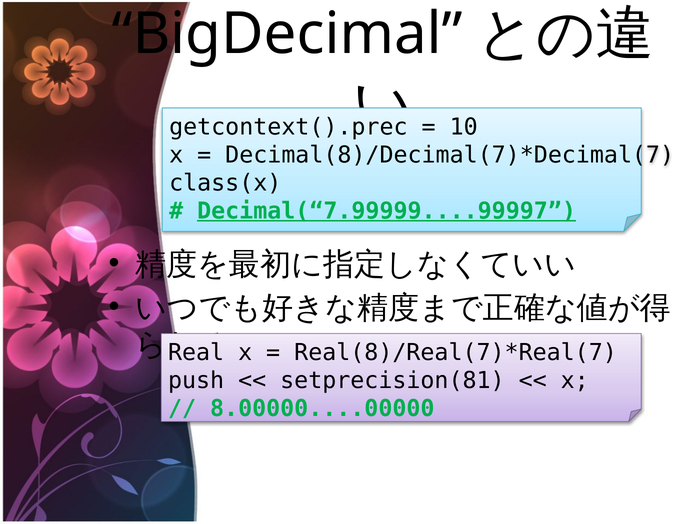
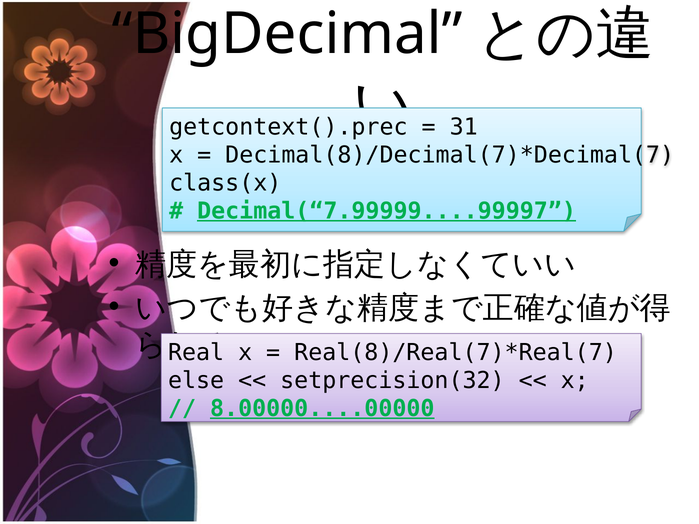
10: 10 -> 31 (464, 127)
push: push -> else (196, 381)
setprecision(81: setprecision(81 -> setprecision(32 (392, 381)
8.00000....00000 underline: none -> present (322, 409)
